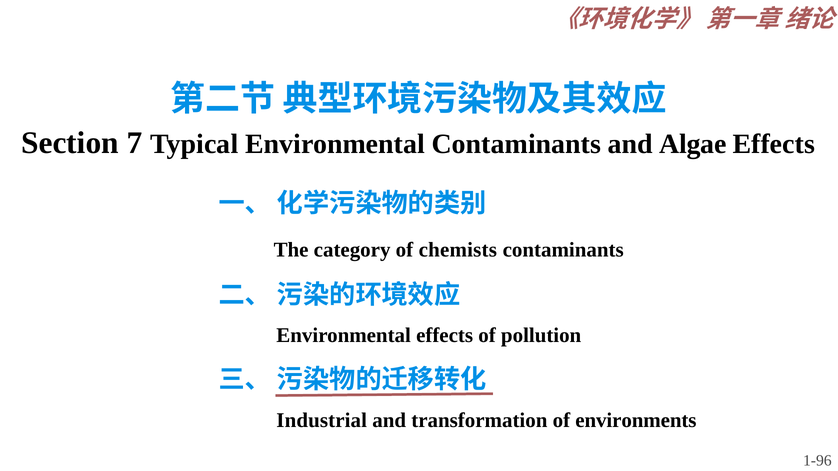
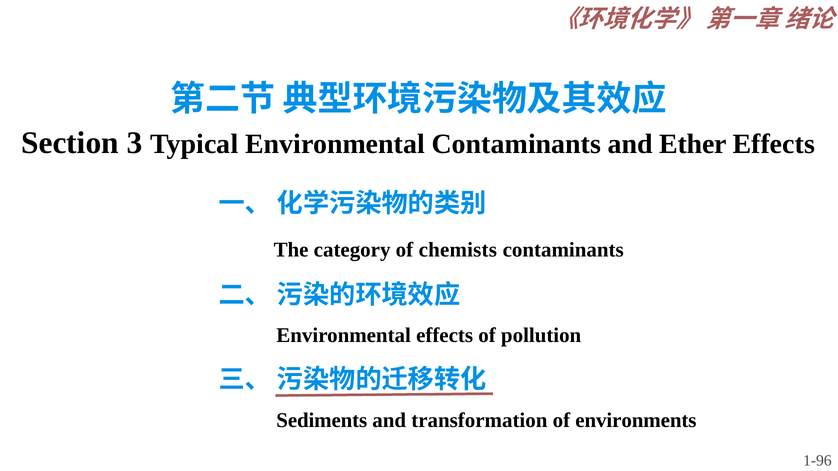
7: 7 -> 3 (135, 143)
Algae: Algae -> Ether (693, 144)
Industrial: Industrial -> Sediments (322, 420)
